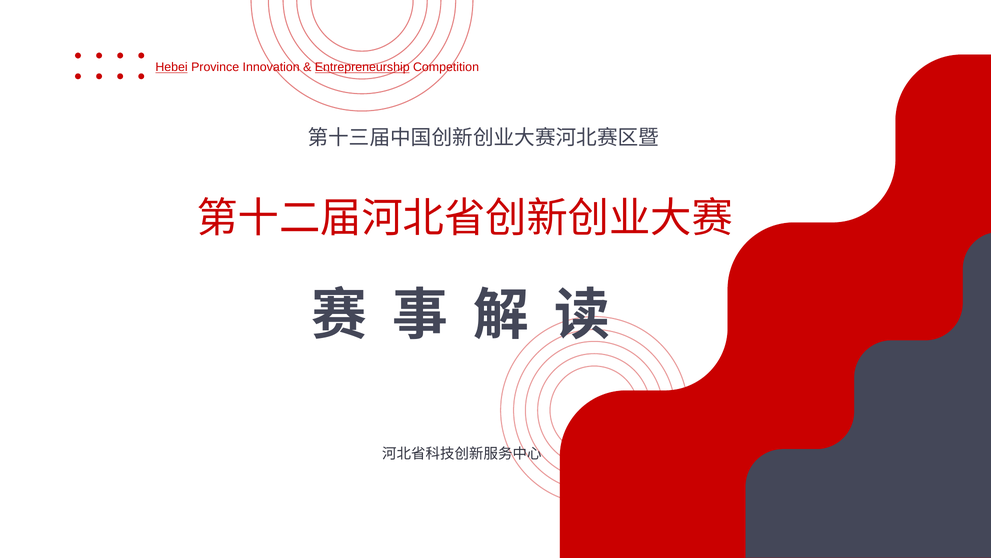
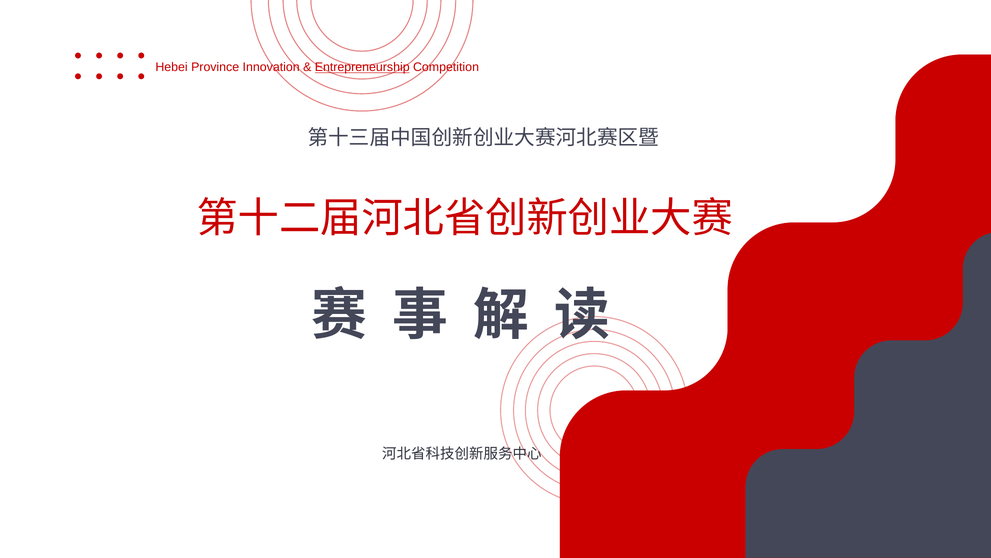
Hebei underline: present -> none (172, 67)
